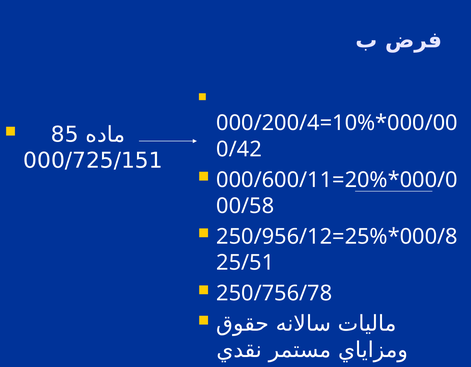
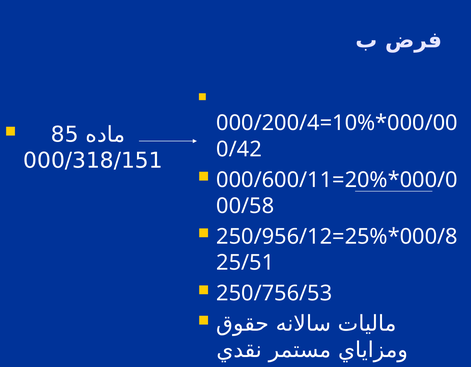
000/725/151: 000/725/151 -> 000/318/151 (93, 161)
250/756/78: 250/756/78 -> 250/756/53 (274, 293)
